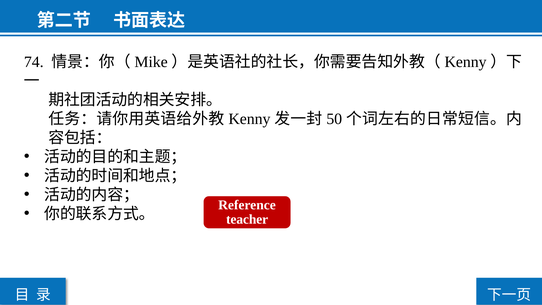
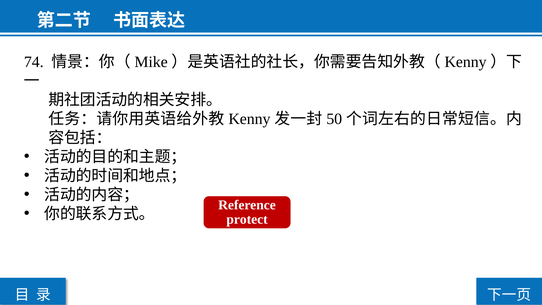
teacher: teacher -> protect (247, 219)
